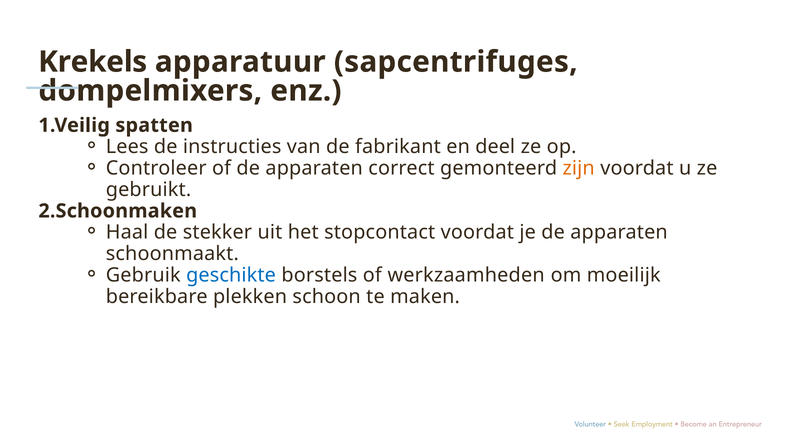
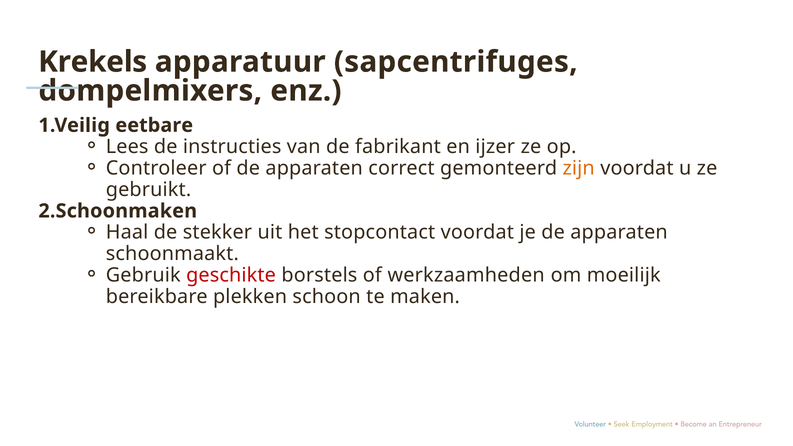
spatten: spatten -> eetbare (154, 125)
deel: deel -> ijzer (495, 147)
geschikte colour: blue -> red (231, 275)
